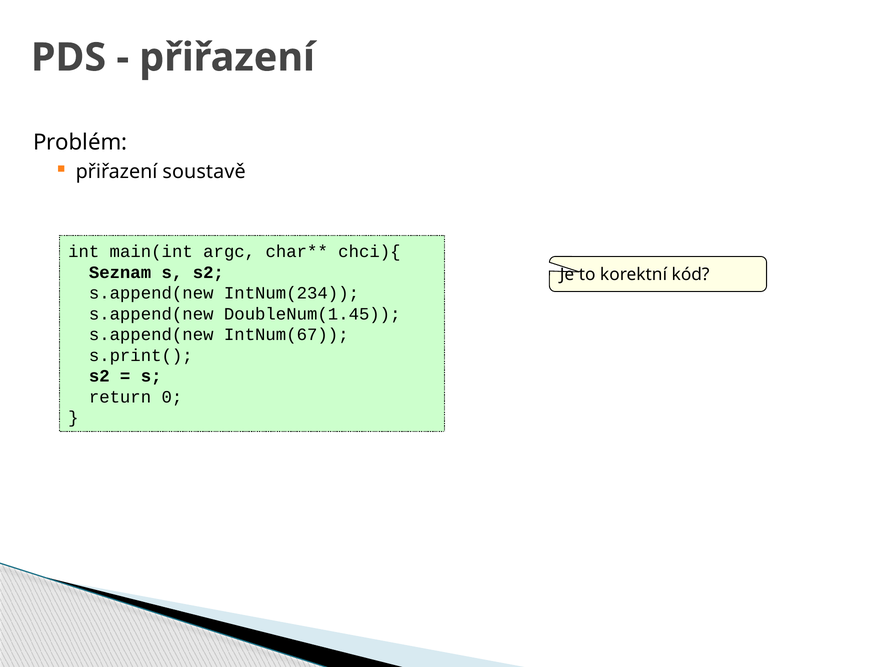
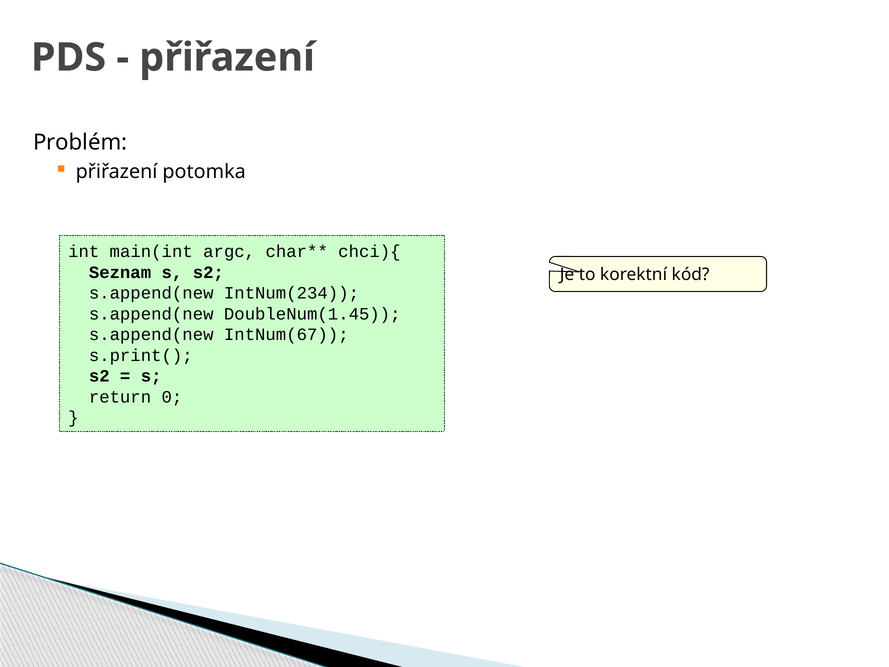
soustavě: soustavě -> potomka (204, 171)
